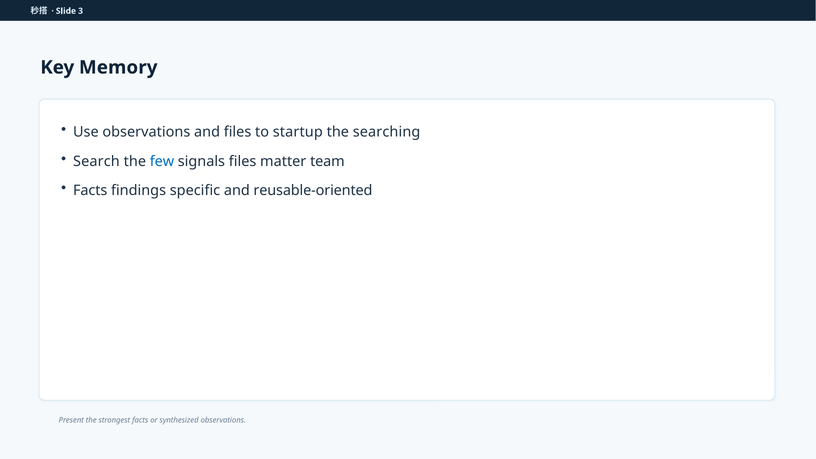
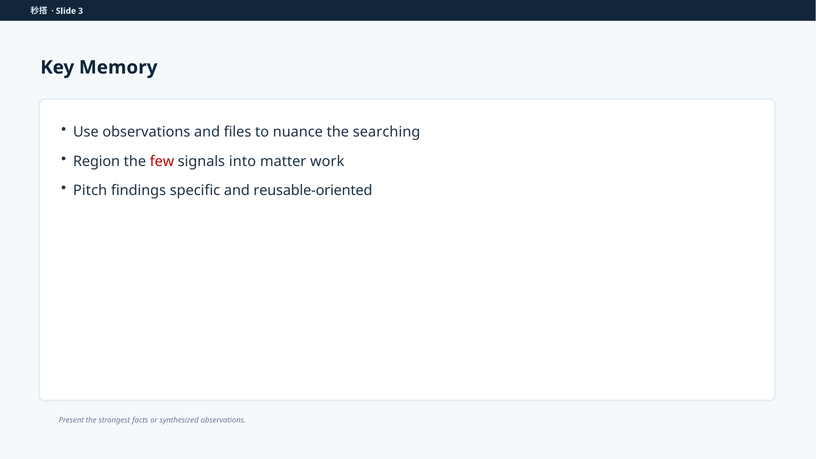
startup: startup -> nuance (298, 132)
Search: Search -> Region (97, 161)
few colour: blue -> red (162, 161)
signals files: files -> into (243, 161)
team: team -> work (327, 161)
Facts: Facts -> Pitch (90, 191)
